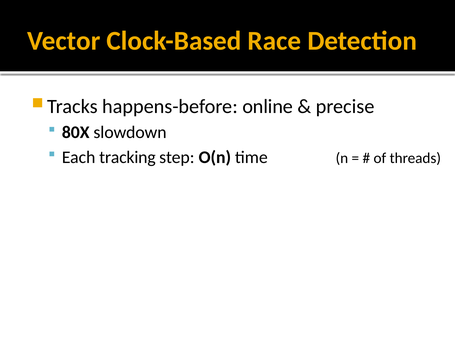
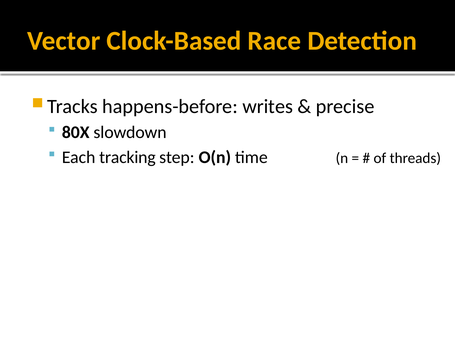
online: online -> writes (268, 106)
